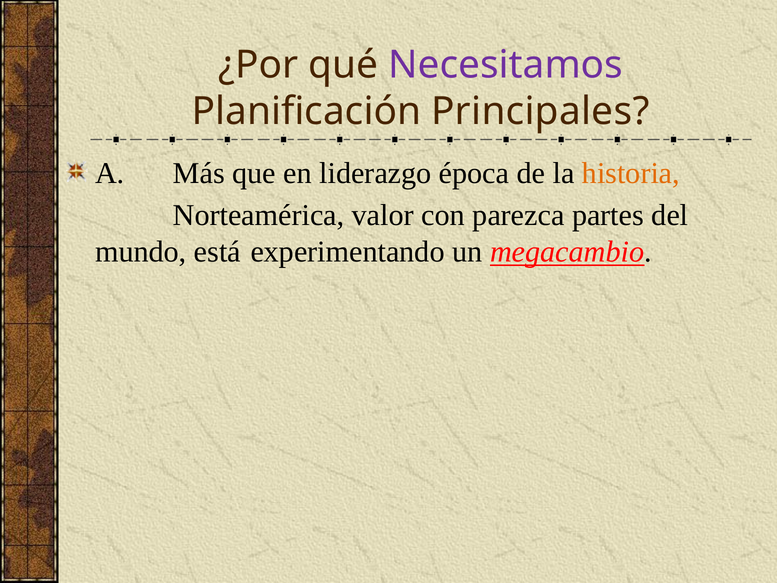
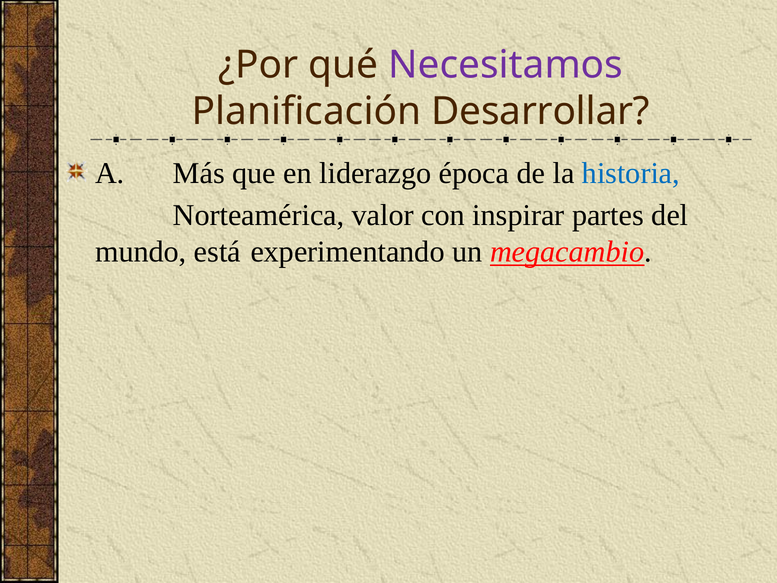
Principales: Principales -> Desarrollar (541, 111)
historia colour: orange -> blue (631, 173)
parezca: parezca -> inspirar (518, 215)
